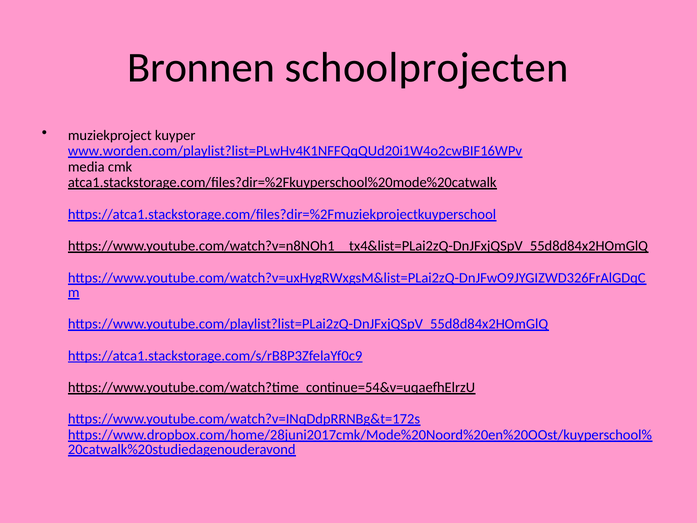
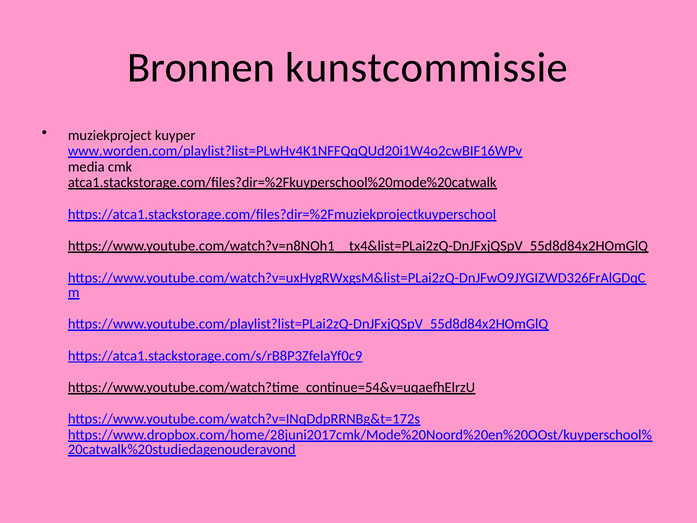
schoolprojecten: schoolprojecten -> kunstcommissie (427, 67)
